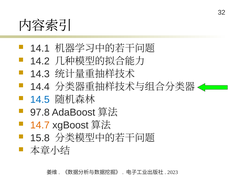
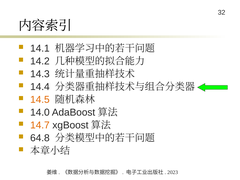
14.5 colour: blue -> orange (40, 100)
97.8: 97.8 -> 14.0 (40, 112)
15.8: 15.8 -> 64.8 (40, 138)
